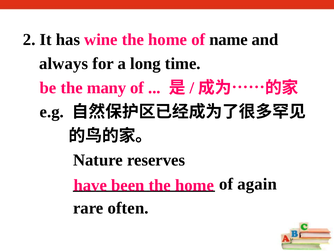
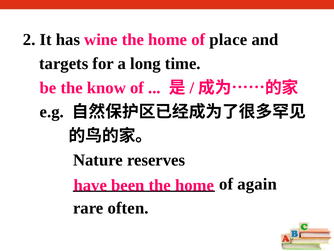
name: name -> place (228, 39)
always: always -> targets (64, 64)
many: many -> know (106, 88)
